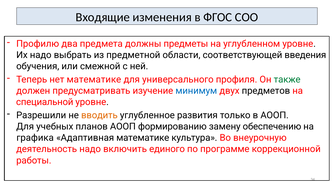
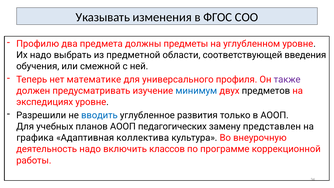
Входящие: Входящие -> Указывать (103, 17)
также colour: green -> purple (287, 79)
специальной: специальной -> экспедициях (45, 102)
вводить colour: orange -> blue (99, 115)
формированию: формированию -> педагогических (172, 126)
обеспечению: обеспечению -> представлен (272, 126)
Адаптивная математике: математике -> коллектива (143, 138)
единого: единого -> классов (167, 149)
